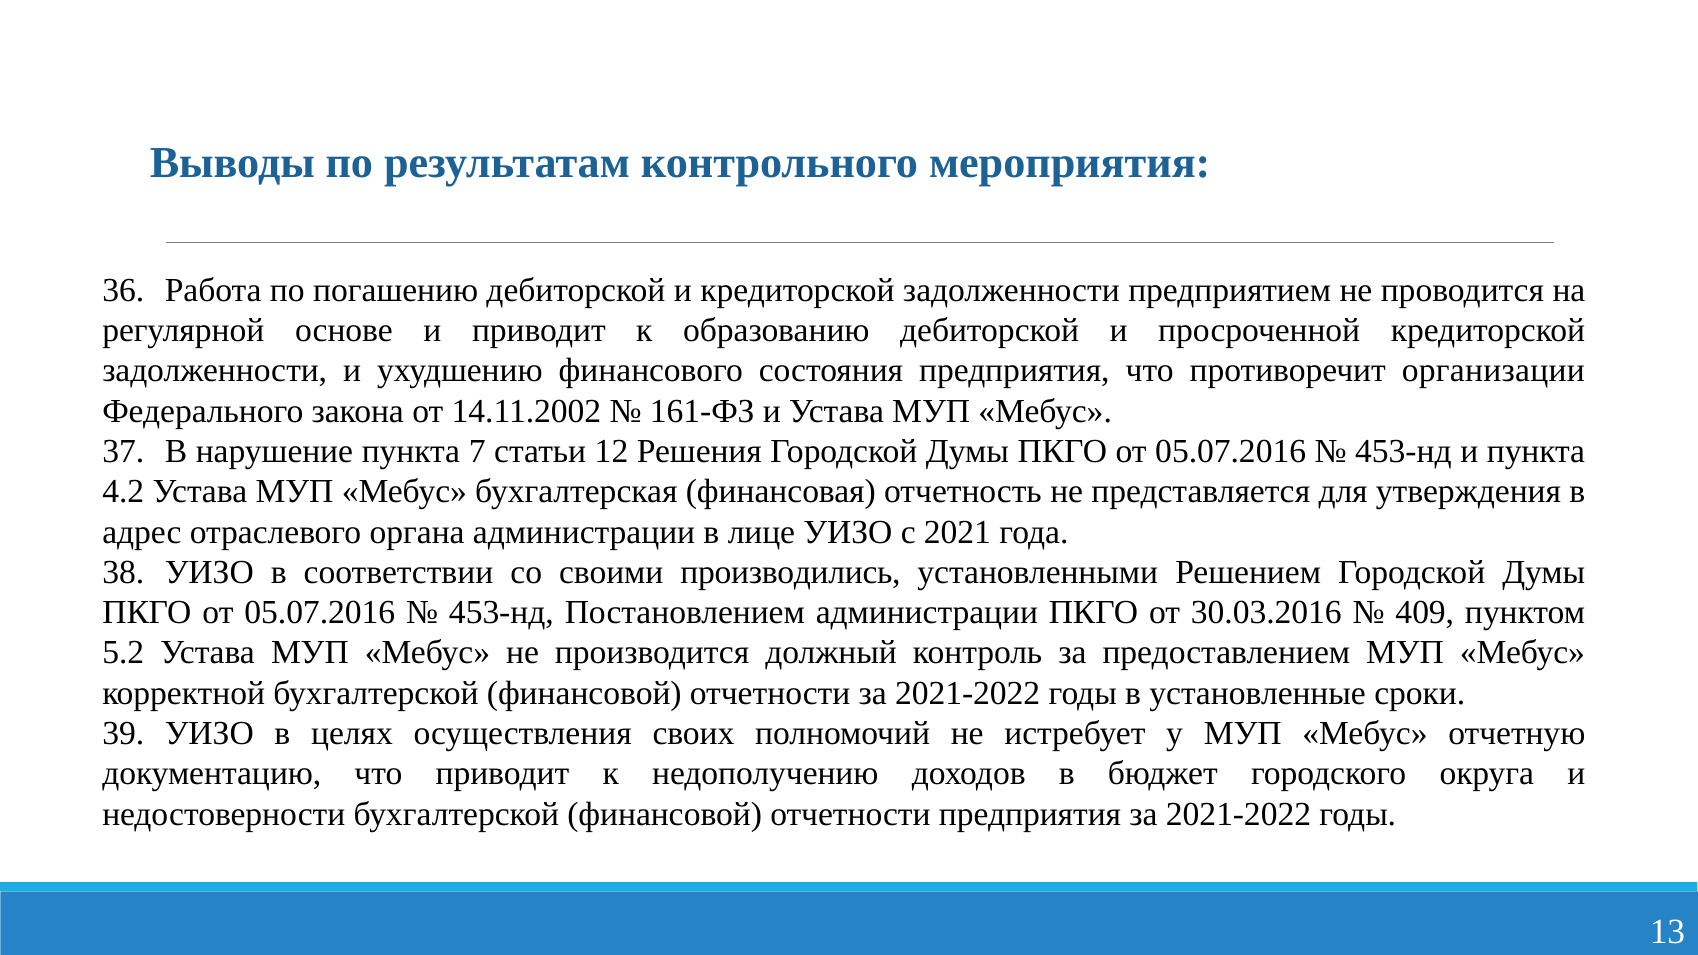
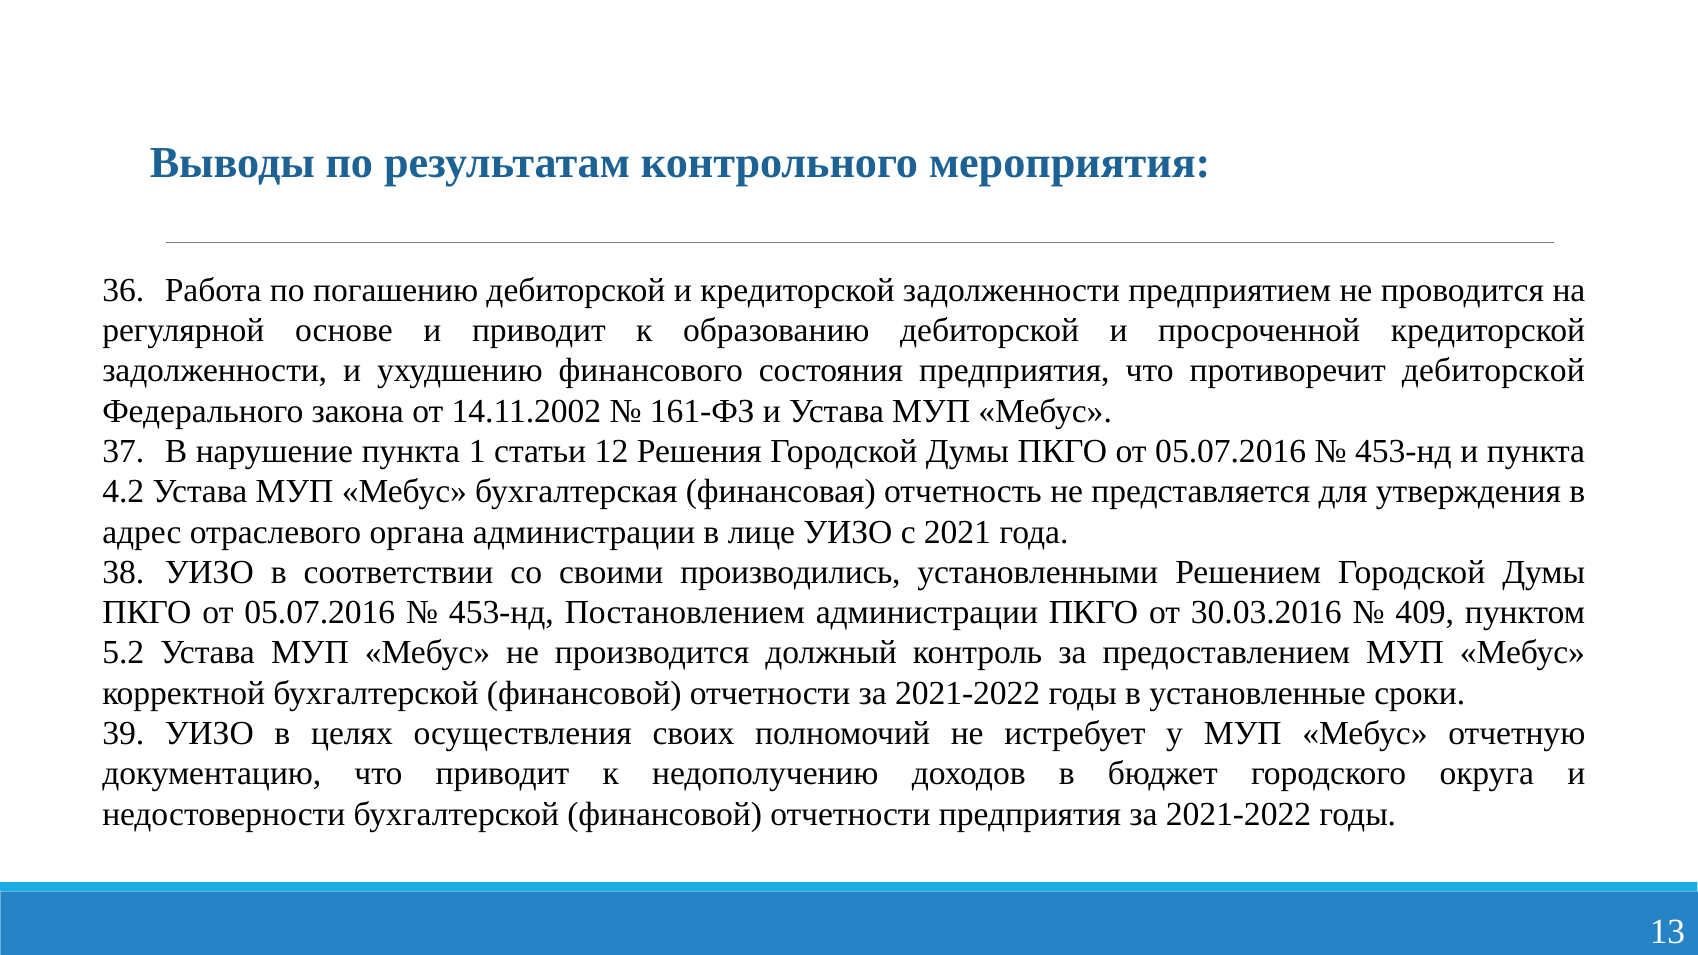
противоречит организации: организации -> дебиторской (1493, 371)
7: 7 -> 1 (477, 451)
